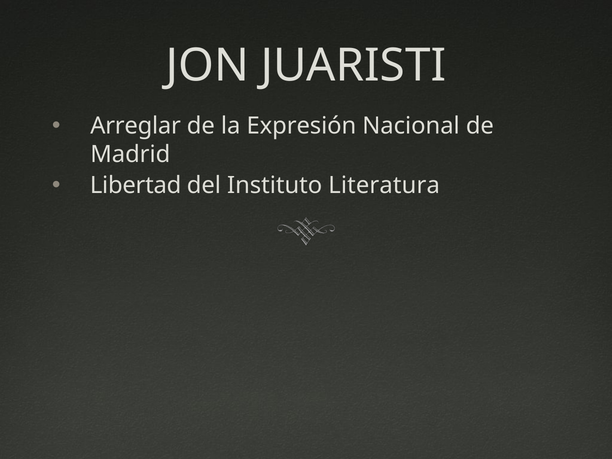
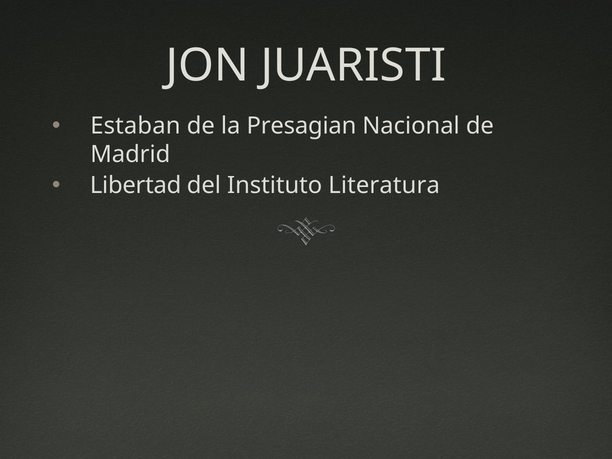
Arreglar: Arreglar -> Estaban (135, 126)
Expresión: Expresión -> Presagian (301, 126)
